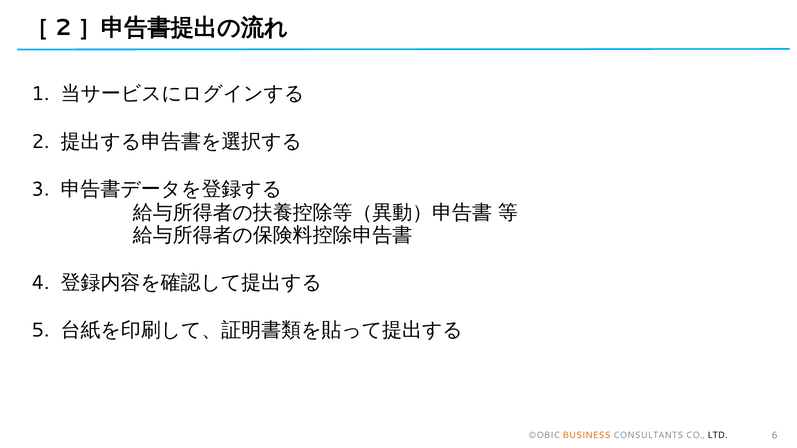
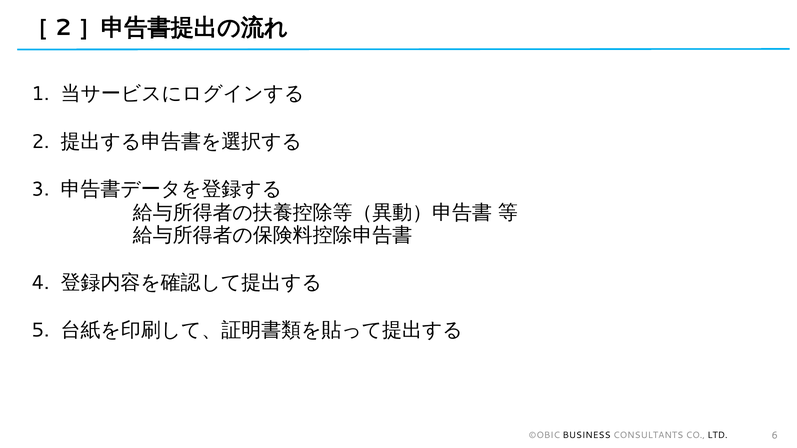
BUSINESS colour: orange -> black (587, 436)
